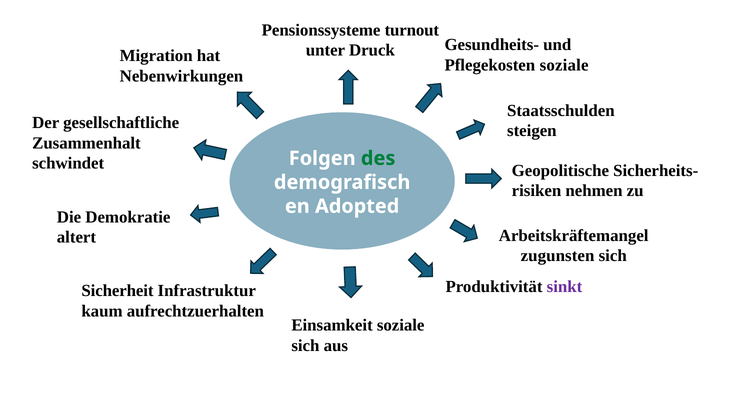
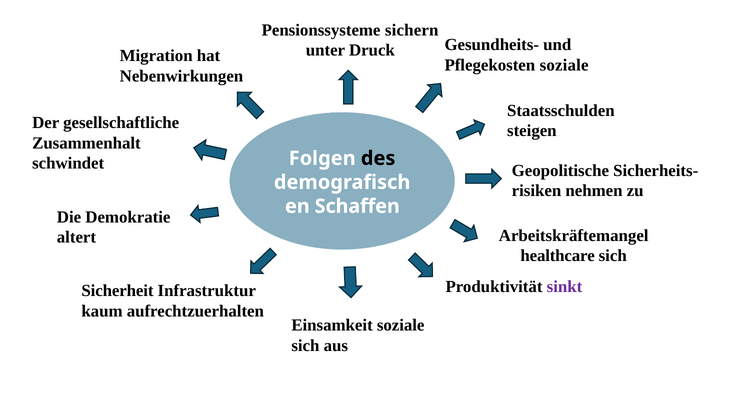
turnout: turnout -> sichern (412, 30)
des colour: green -> black (378, 158)
Adopted: Adopted -> Schaffen (357, 206)
zugunsten: zugunsten -> healthcare (558, 256)
